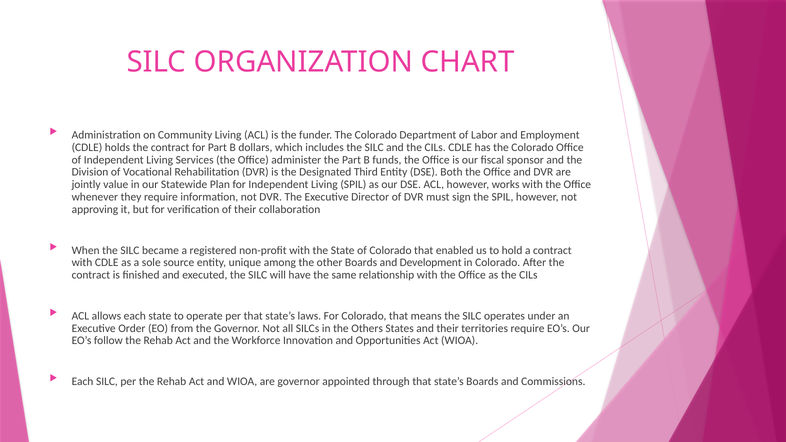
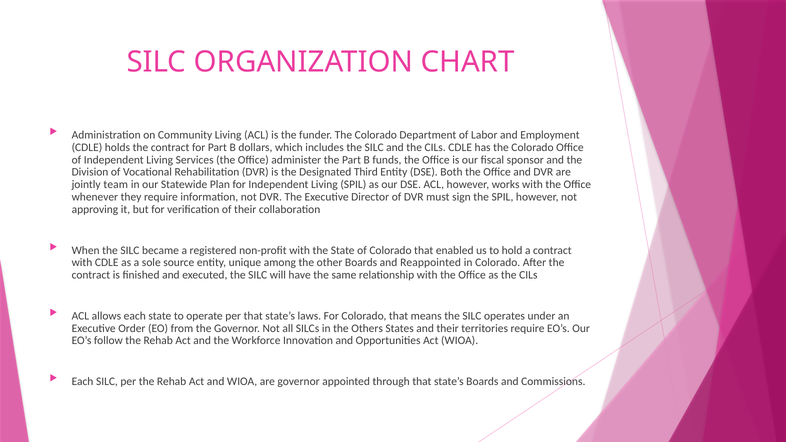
value: value -> team (116, 185)
Development: Development -> Reappointed (431, 263)
